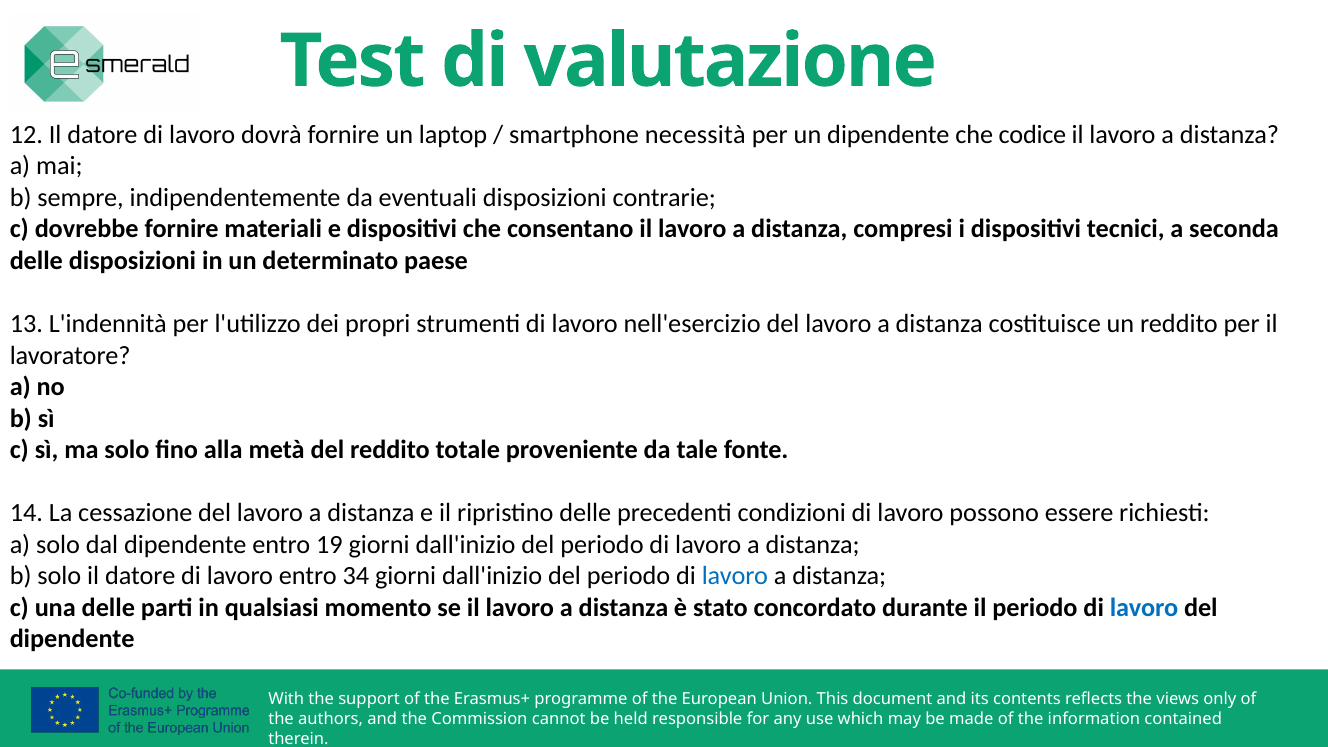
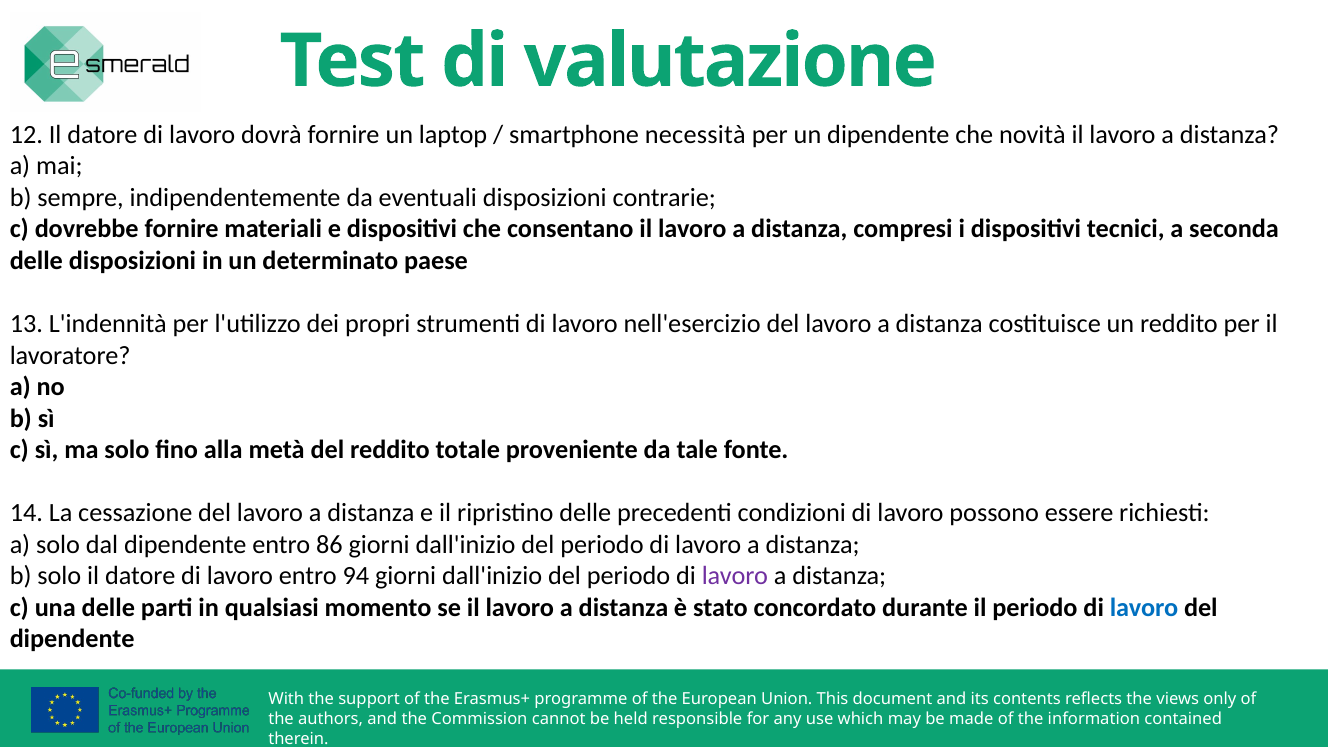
codice: codice -> novità (1032, 135)
19: 19 -> 86 (329, 545)
34: 34 -> 94 (356, 576)
lavoro colour: blue -> purple (735, 576)
